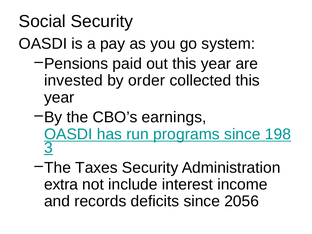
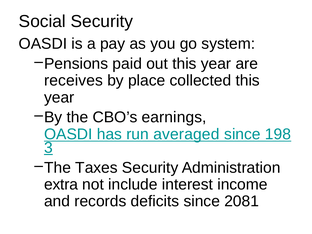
invested: invested -> receives (73, 81)
order: order -> place (147, 81)
programs: programs -> averaged (186, 134)
2056: 2056 -> 2081 (242, 201)
